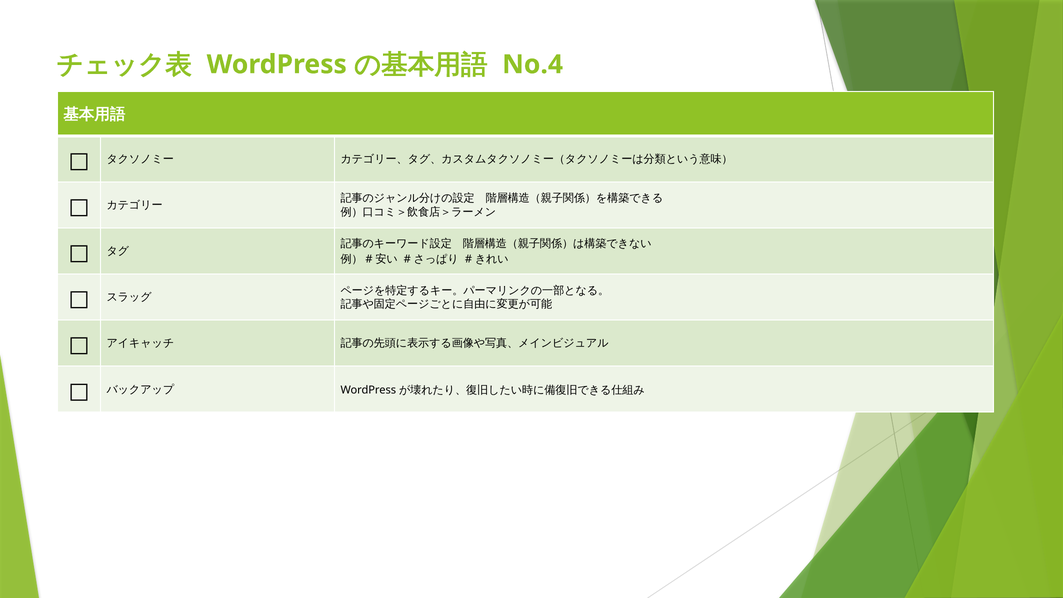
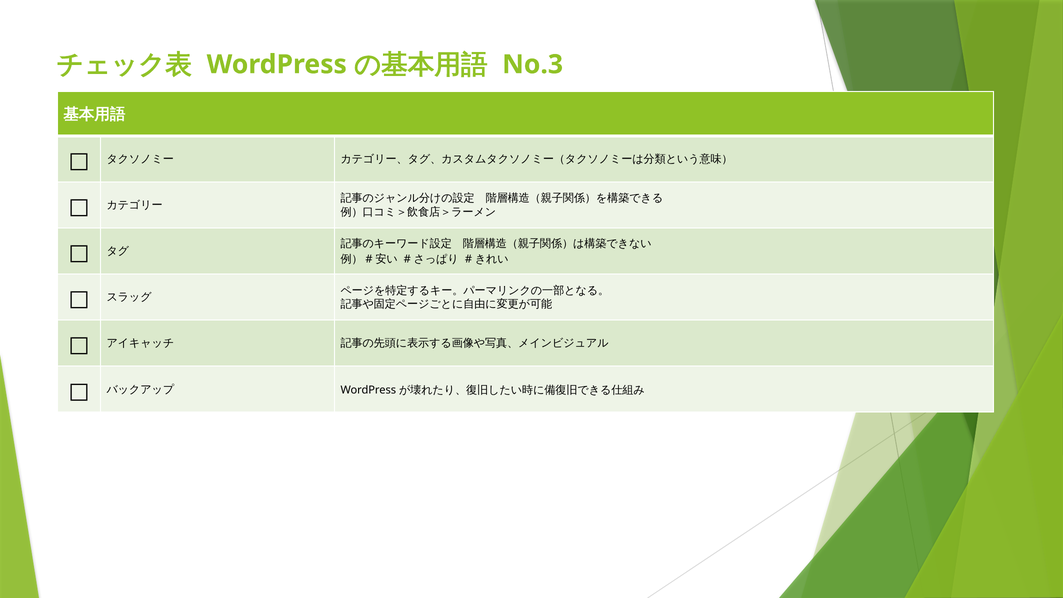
No.4: No.4 -> No.3 (533, 64)
